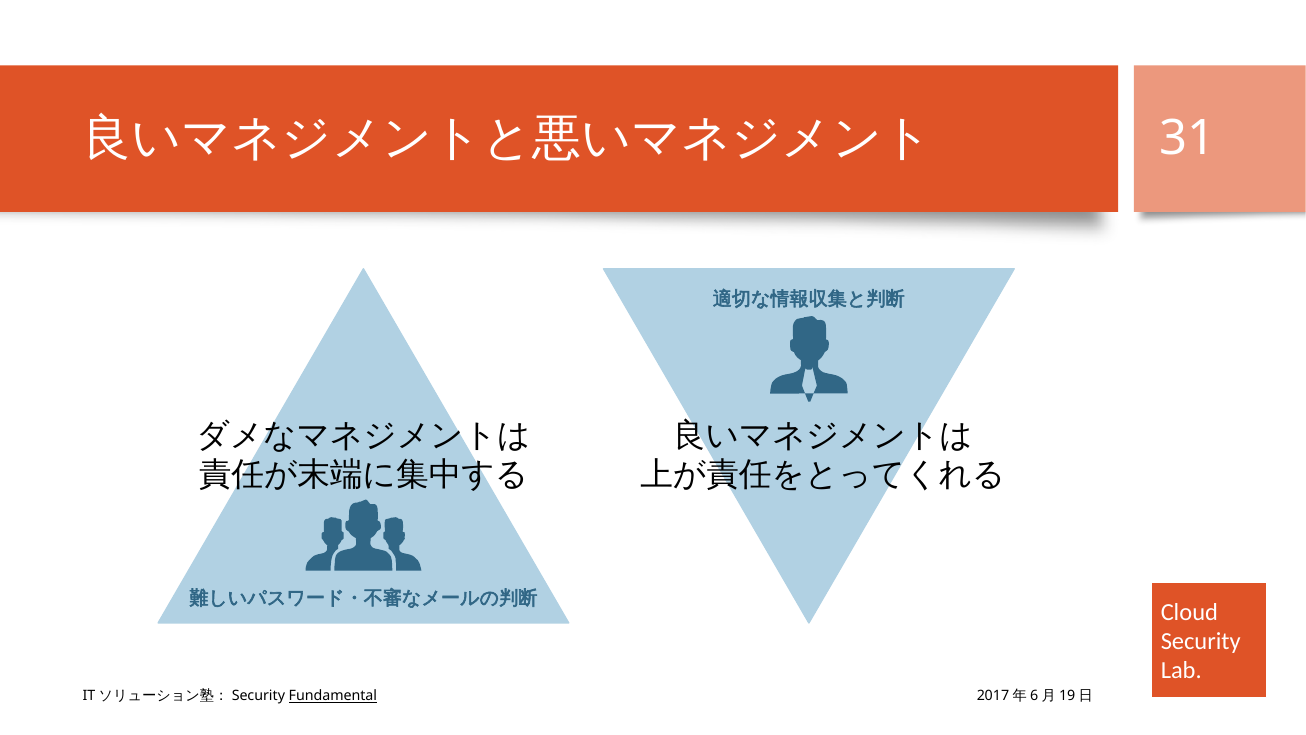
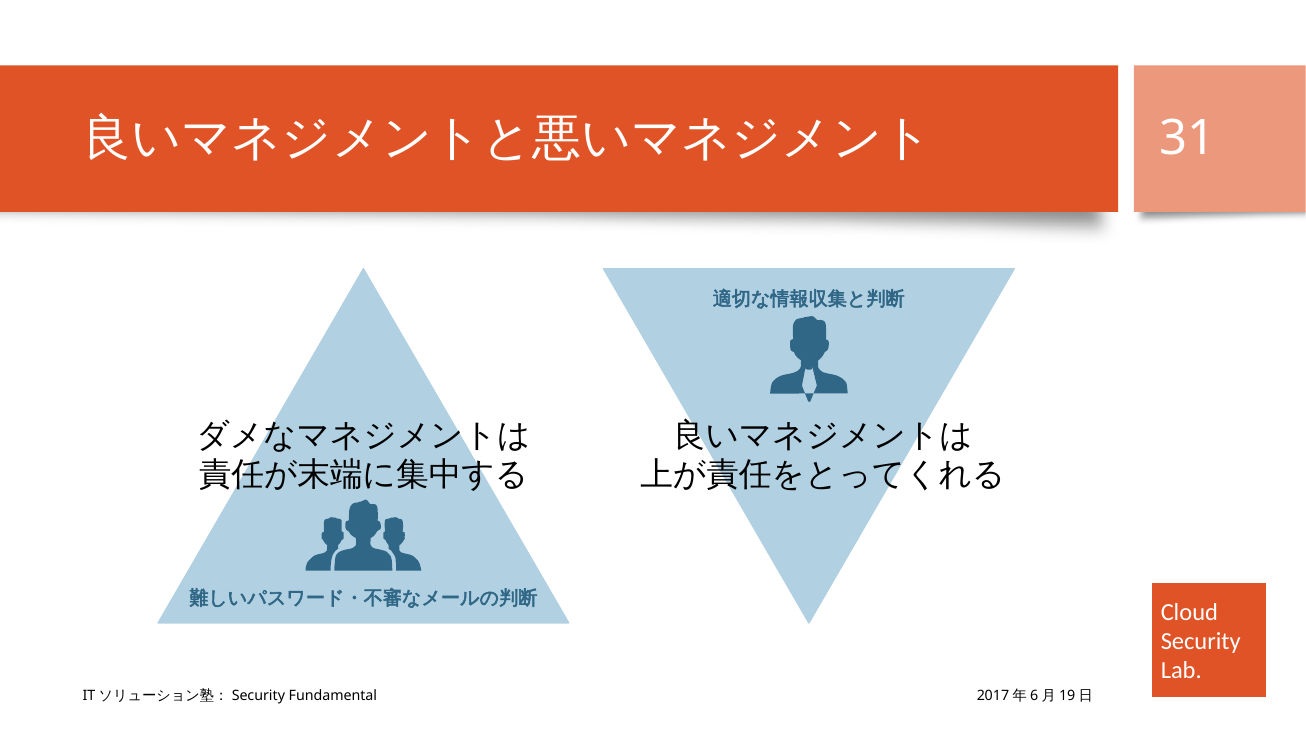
Fundamental underline: present -> none (333, 696)
